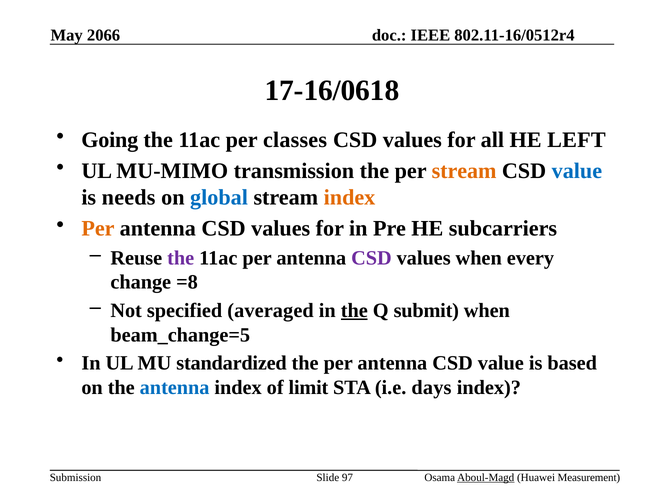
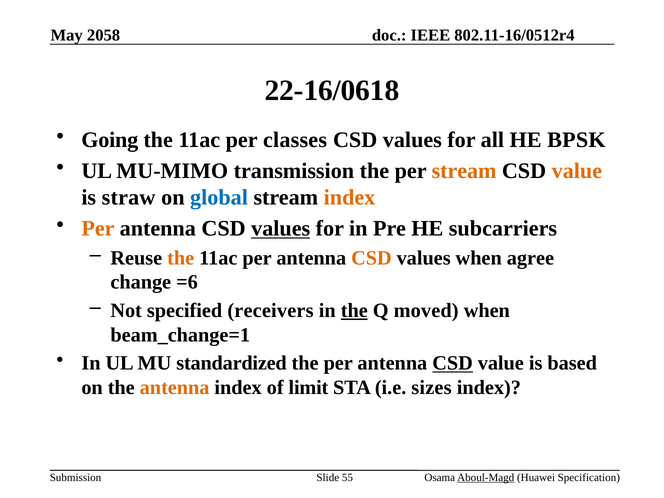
2066: 2066 -> 2058 (104, 35)
17-16/0618: 17-16/0618 -> 22-16/0618 (332, 91)
LEFT: LEFT -> BPSK (576, 140)
value colour: blue -> orange (577, 171)
needs: needs -> straw (129, 197)
values underline: none -> present (281, 228)
the colour: purple -> orange (181, 258)
CSD colour: purple -> orange (371, 258)
every: every -> agree (530, 258)
=8: =8 -> =6 (187, 282)
averaged: averaged -> receivers (270, 311)
submit: submit -> moved (426, 311)
beam_change=5: beam_change=5 -> beam_change=1 (180, 335)
CSD underline: none -> present (453, 363)
antenna colour: blue -> orange (175, 388)
days: days -> sizes (431, 388)
97: 97 -> 55 (347, 478)
Measurement: Measurement -> Specification (589, 478)
